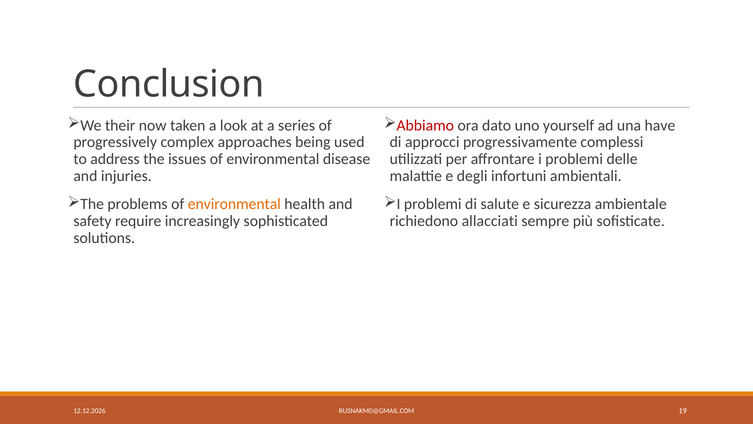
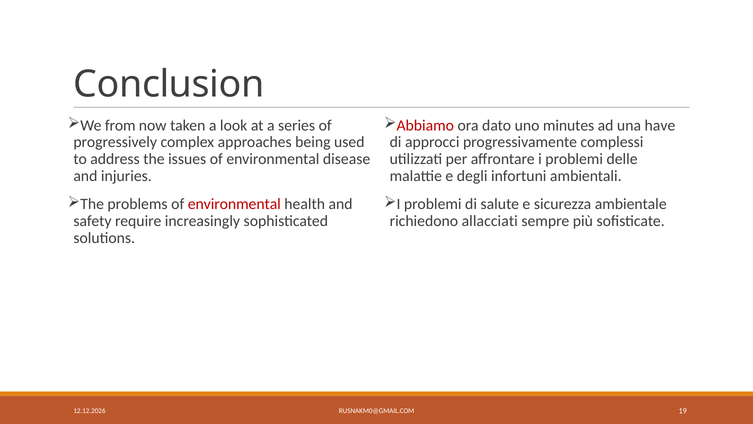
their: their -> from (120, 125)
yourself: yourself -> minutes (569, 125)
environmental colour: orange -> red (234, 204)
